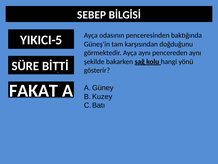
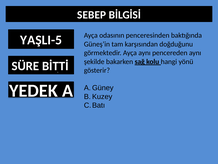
YIKICI-5: YIKICI-5 -> YAŞLI-5 (41, 40)
FAKAT: FAKAT -> YEDEK (33, 90)
